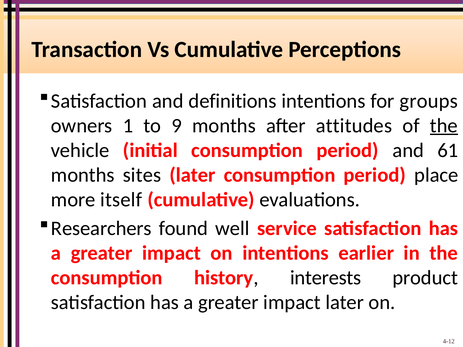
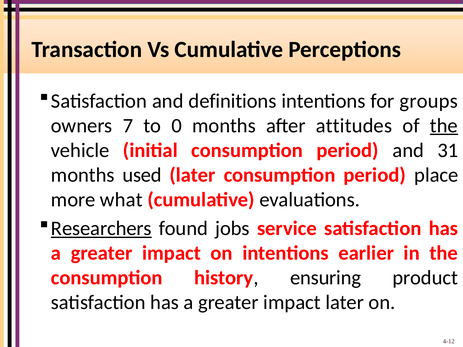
1: 1 -> 7 (128, 126)
9: 9 -> 0 (177, 126)
61: 61 -> 31 (448, 150)
sites: sites -> used (142, 175)
itself: itself -> what (121, 200)
Researchers underline: none -> present (101, 229)
well: well -> jobs (232, 229)
interests: interests -> ensuring (326, 278)
